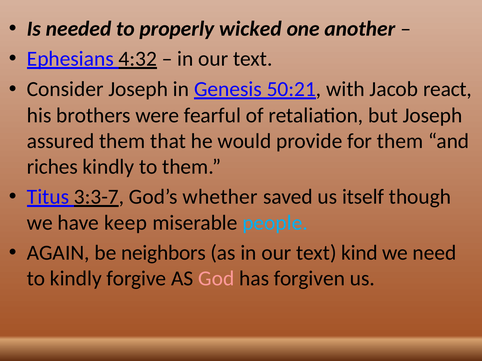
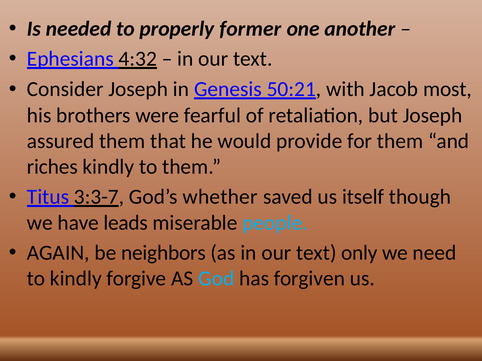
wicked: wicked -> former (250, 29)
react: react -> most (447, 89)
keep: keep -> leads (126, 223)
kind: kind -> only (359, 253)
God colour: pink -> light blue (216, 279)
